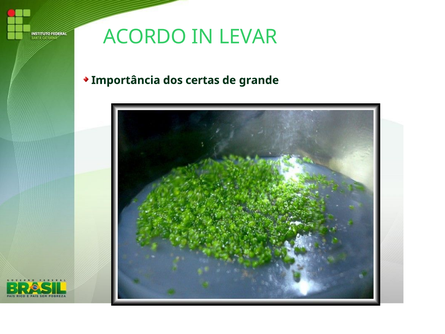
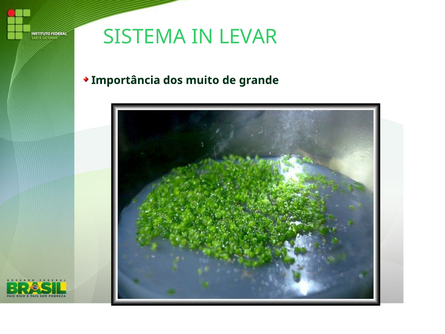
ACORDO: ACORDO -> SISTEMA (145, 37)
certas: certas -> muito (202, 80)
